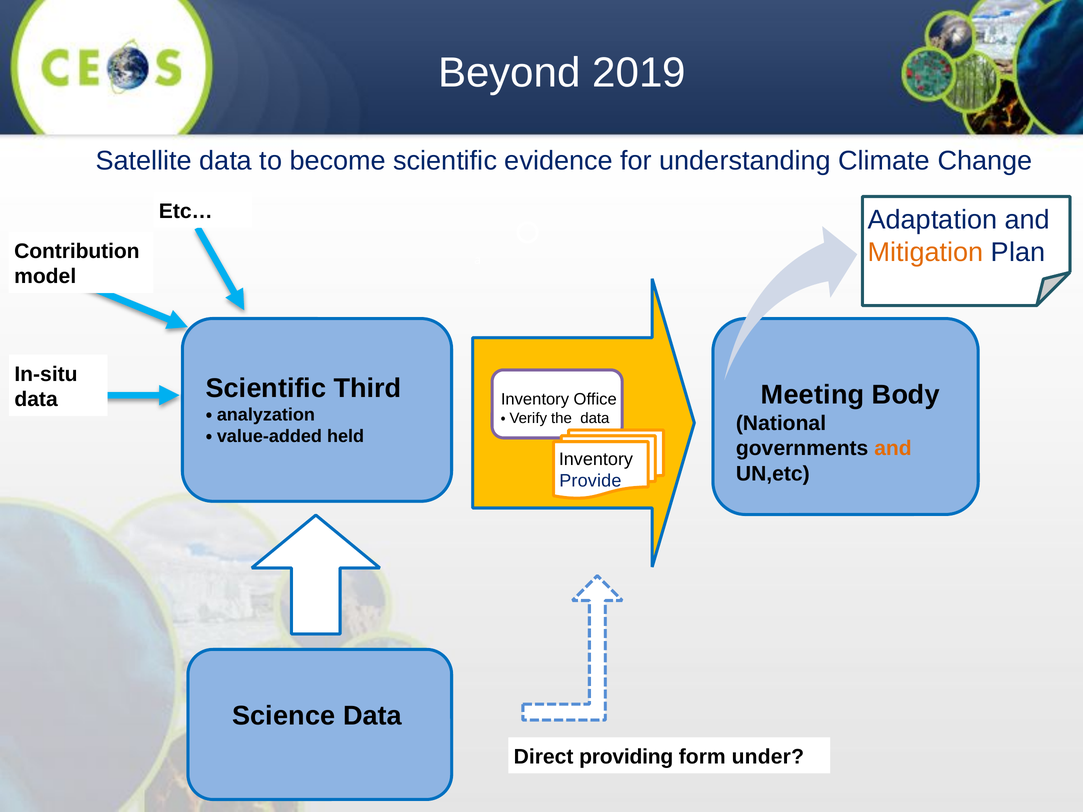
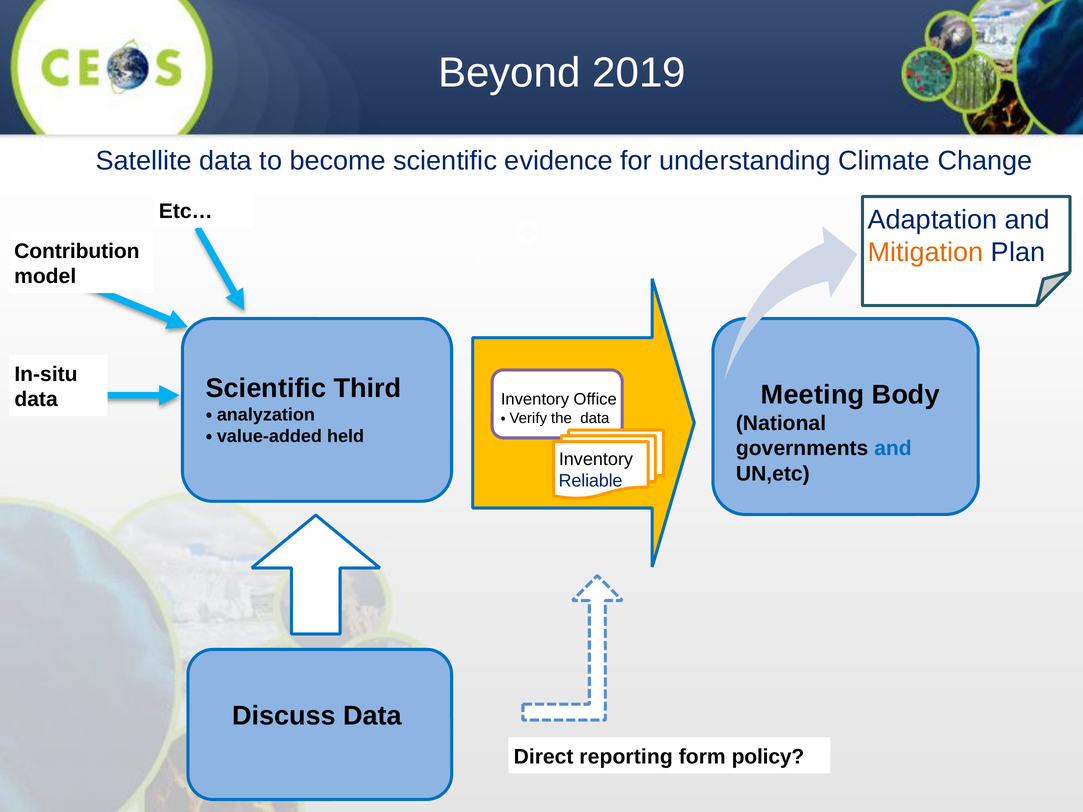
and colour: orange -> blue (893, 449)
Provide: Provide -> Reliable (591, 481)
Science: Science -> Discuss (284, 716)
providing: providing -> reporting (626, 757)
under: under -> policy (768, 757)
